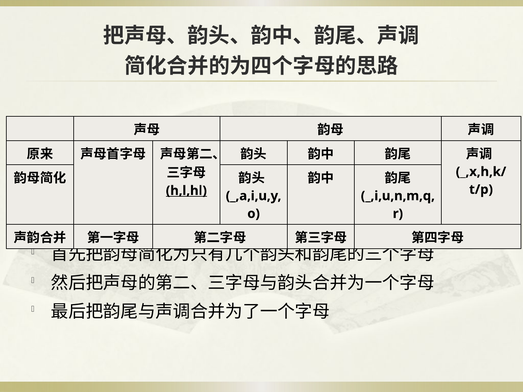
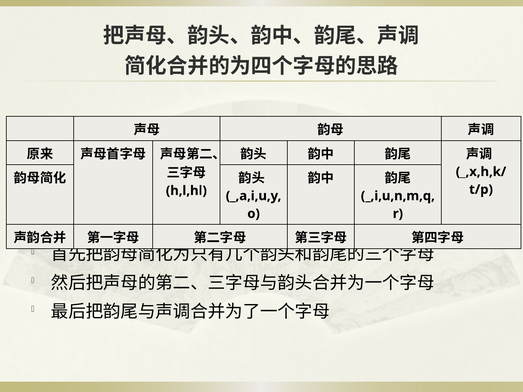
h,l,hl underline: present -> none (186, 191)
